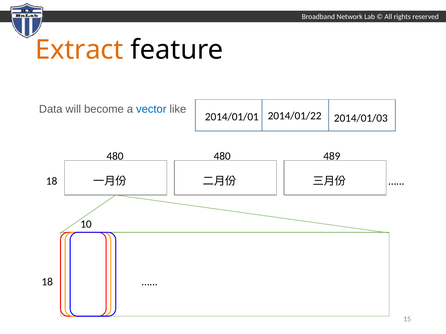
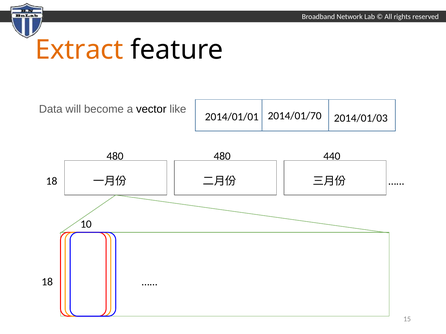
vector colour: blue -> black (151, 109)
2014/01/22: 2014/01/22 -> 2014/01/70 (295, 116)
489: 489 -> 440 (332, 156)
